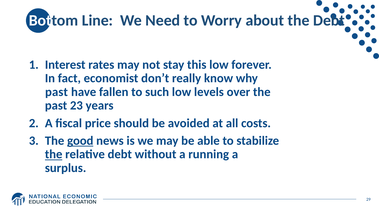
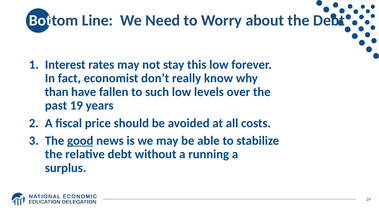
past: past -> than (57, 92)
23: 23 -> 19 (76, 106)
the underline: present -> none (54, 154)
